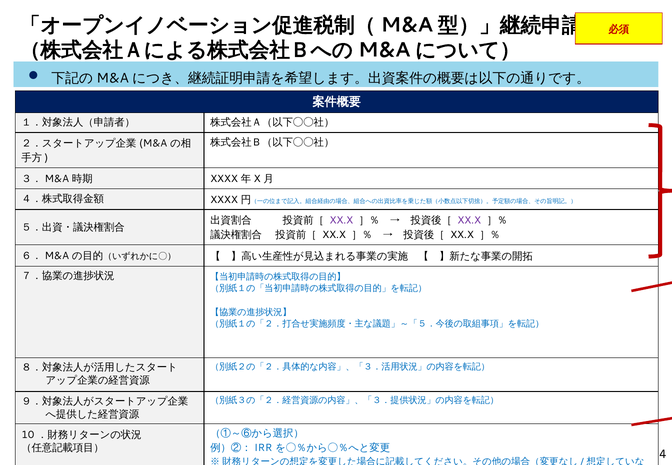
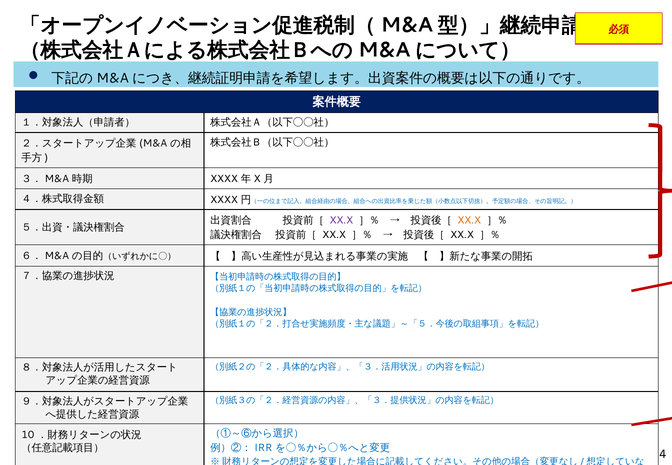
XX.X colour: purple -> orange (469, 221)
